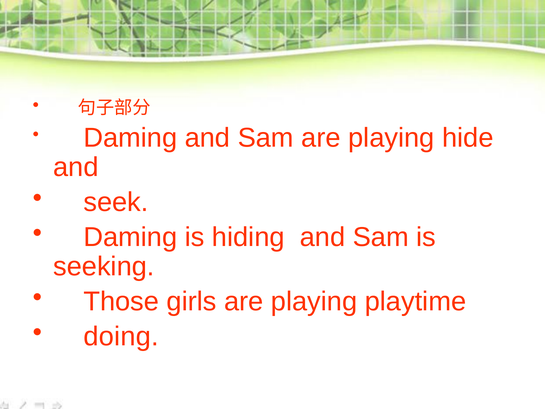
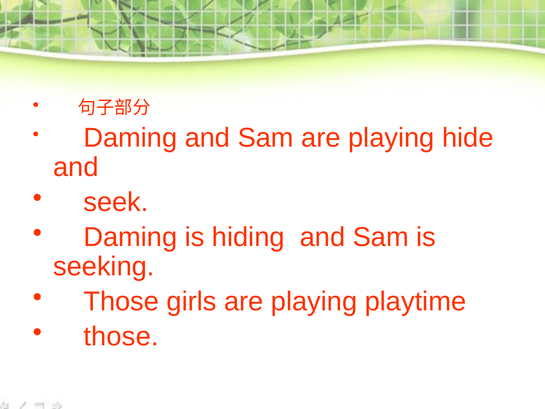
doing: doing -> those (121, 336)
